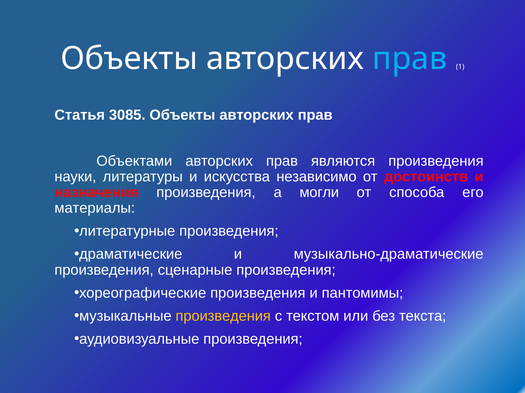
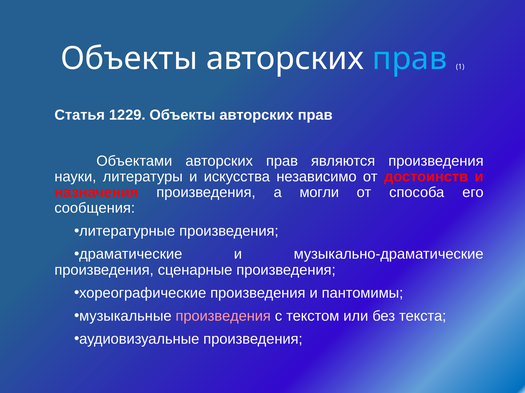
3085: 3085 -> 1229 (127, 115)
материалы: материалы -> сообщения (95, 209)
произведения colour: yellow -> pink (223, 317)
